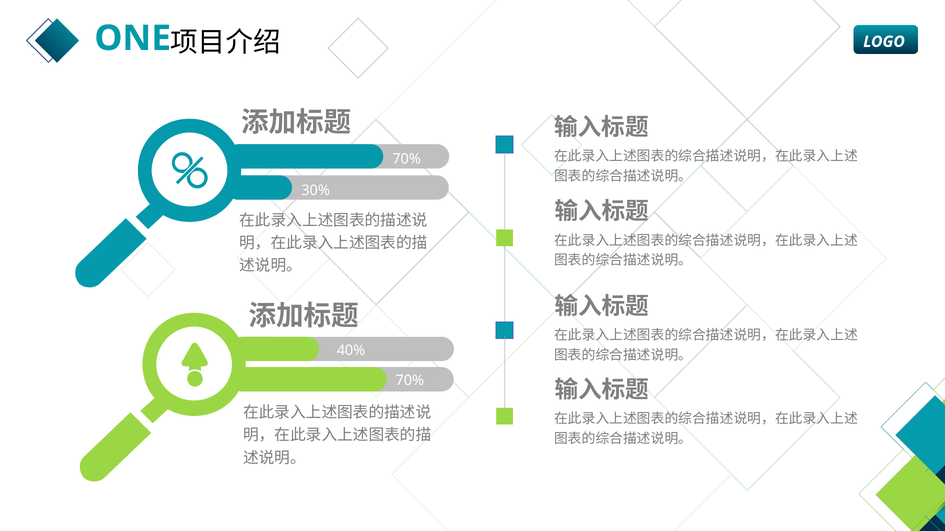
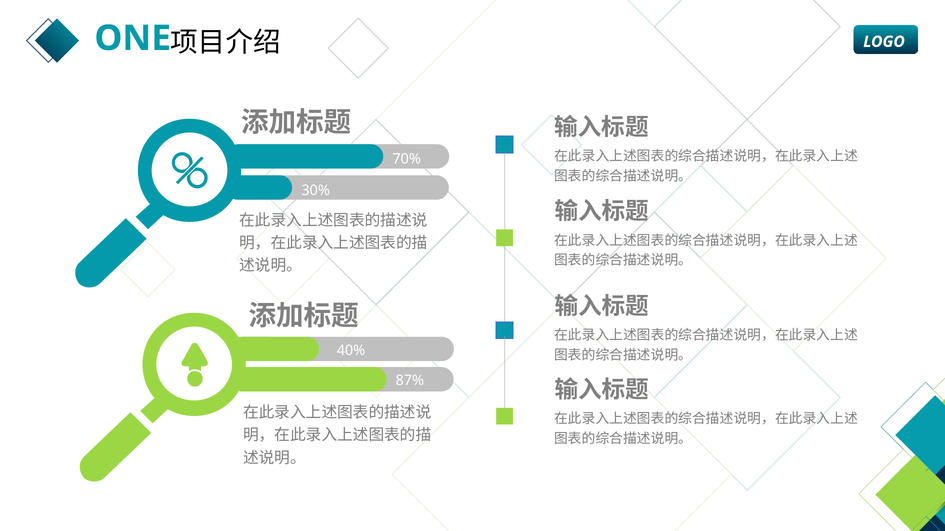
70%: 70% -> 87% (410, 381)
